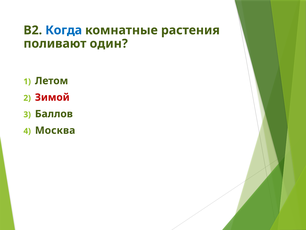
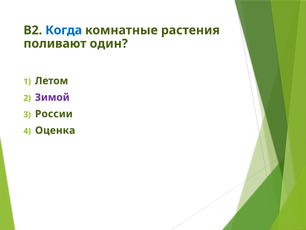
Зимой colour: red -> purple (52, 97)
Баллов: Баллов -> России (54, 114)
Москва: Москва -> Оценка (55, 130)
